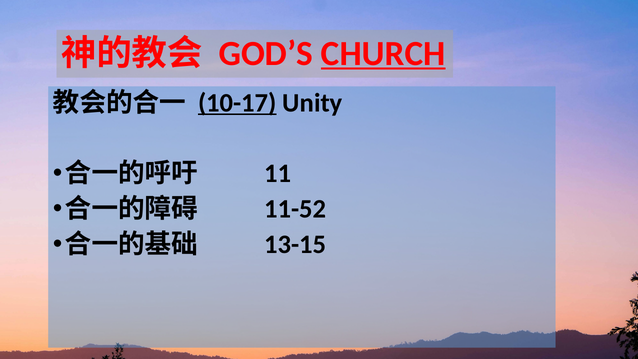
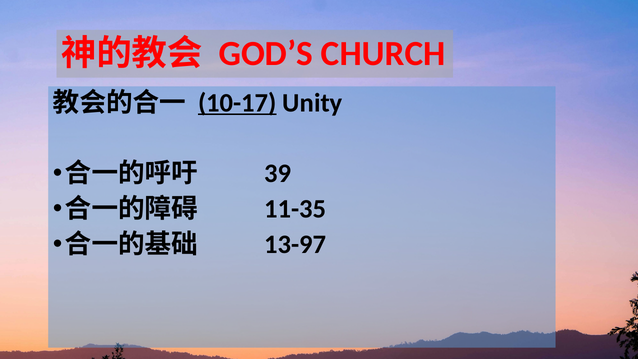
CHURCH underline: present -> none (383, 54)
11: 11 -> 39 (278, 173)
11-52: 11-52 -> 11-35 (295, 209)
13-15: 13-15 -> 13-97 (295, 244)
